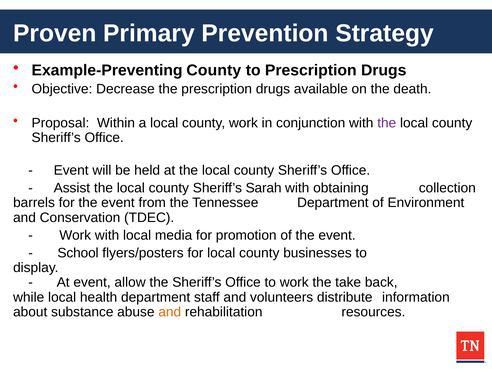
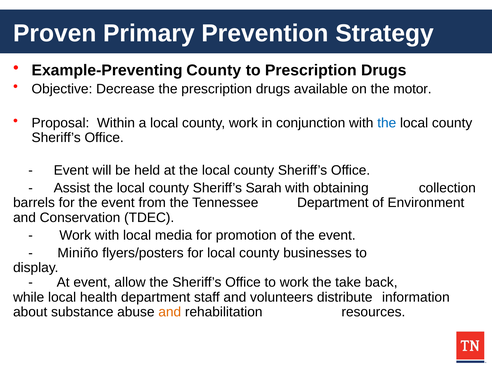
death: death -> motor (412, 89)
the colour: purple -> blue (387, 123)
School: School -> Miniño (78, 253)
